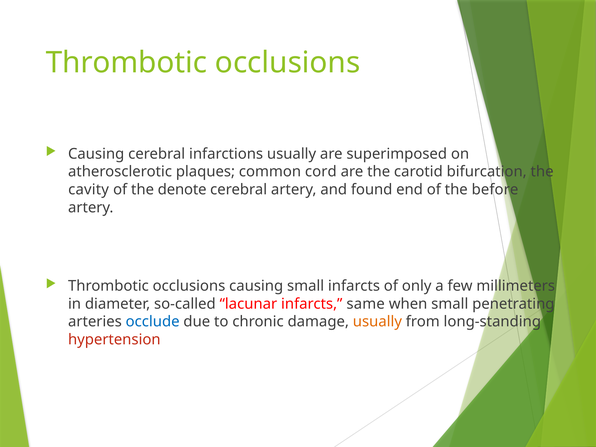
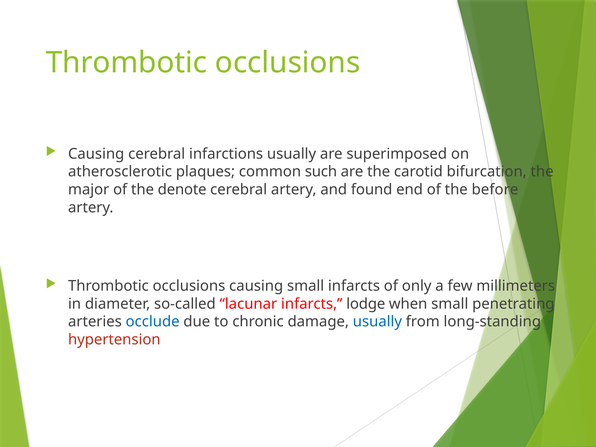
cord: cord -> such (321, 172)
cavity: cavity -> major (89, 190)
same: same -> lodge (366, 304)
usually colour: orange -> blue (377, 322)
